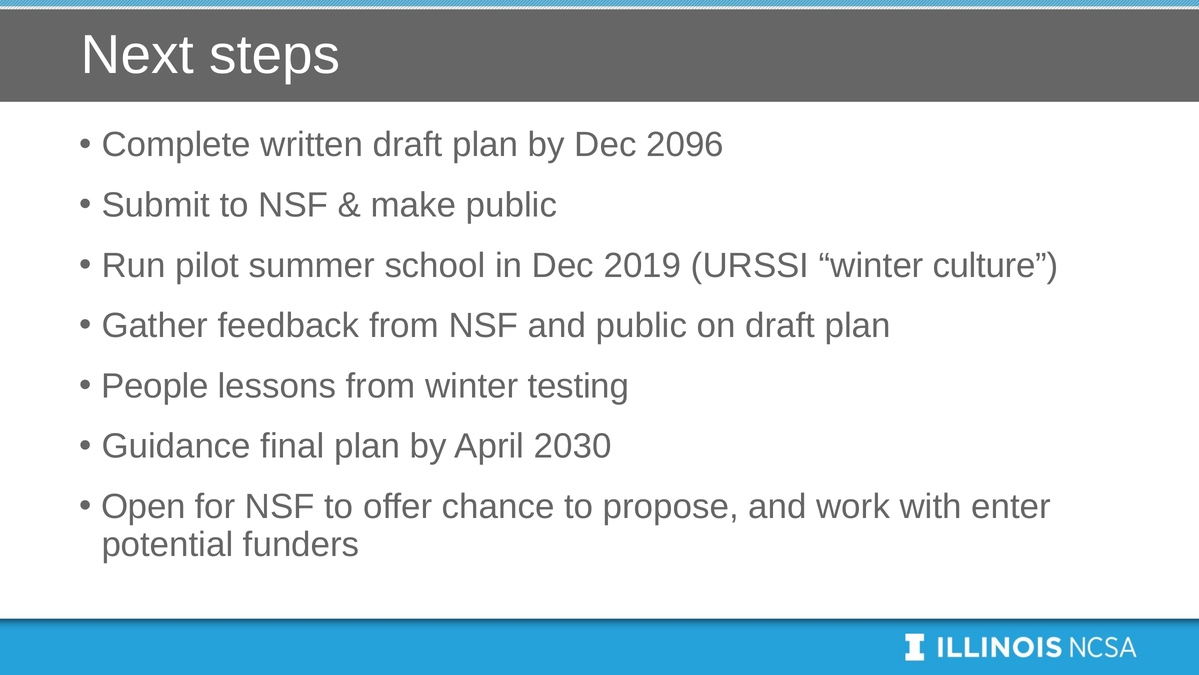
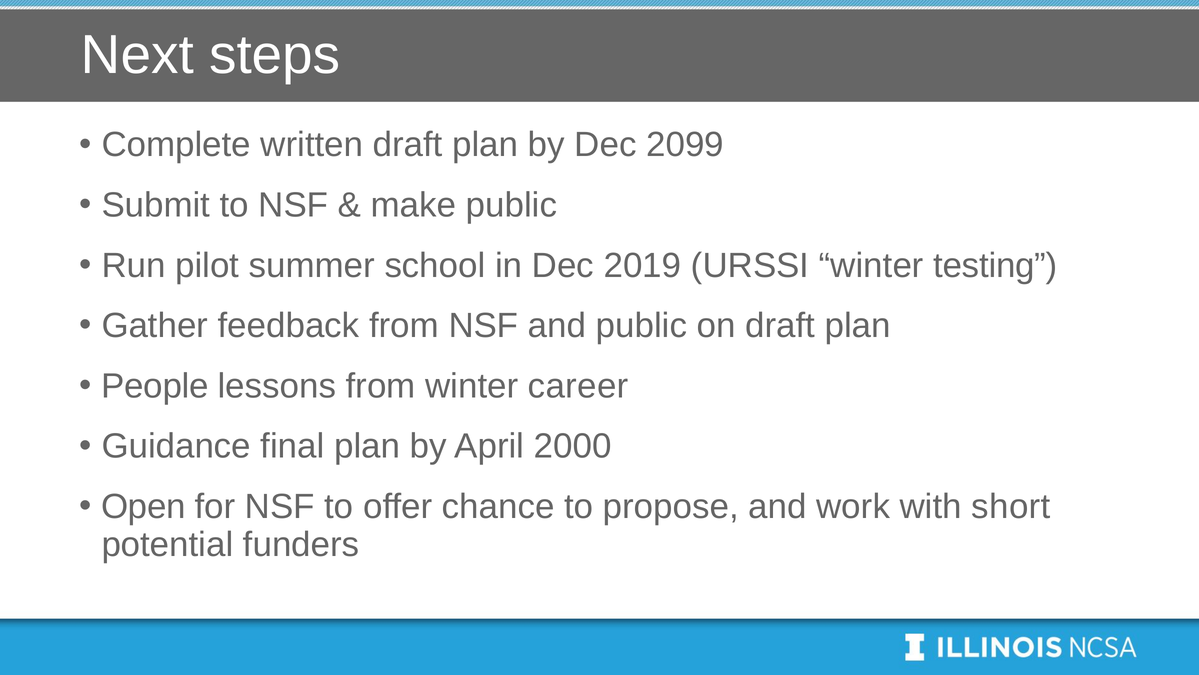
2096: 2096 -> 2099 (685, 145)
culture: culture -> testing (995, 265)
testing: testing -> career (578, 386)
2030: 2030 -> 2000 (573, 446)
enter: enter -> short (1011, 506)
